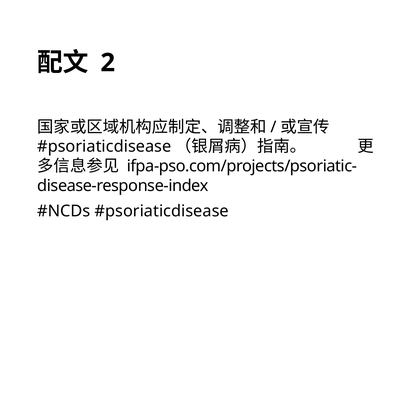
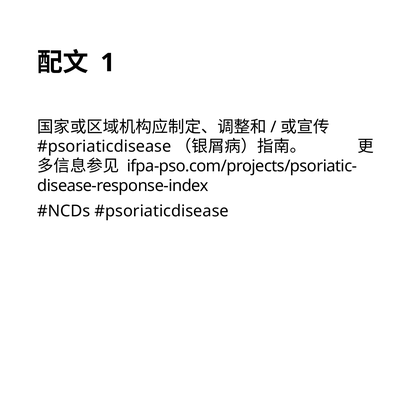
2: 2 -> 1 (108, 63)
